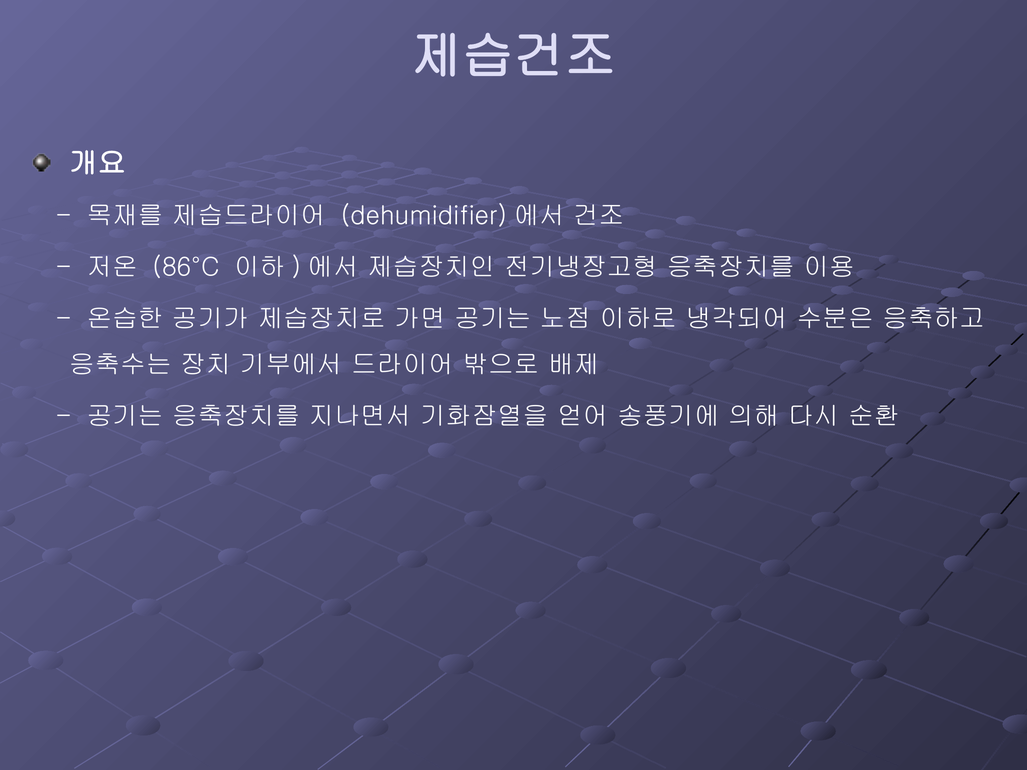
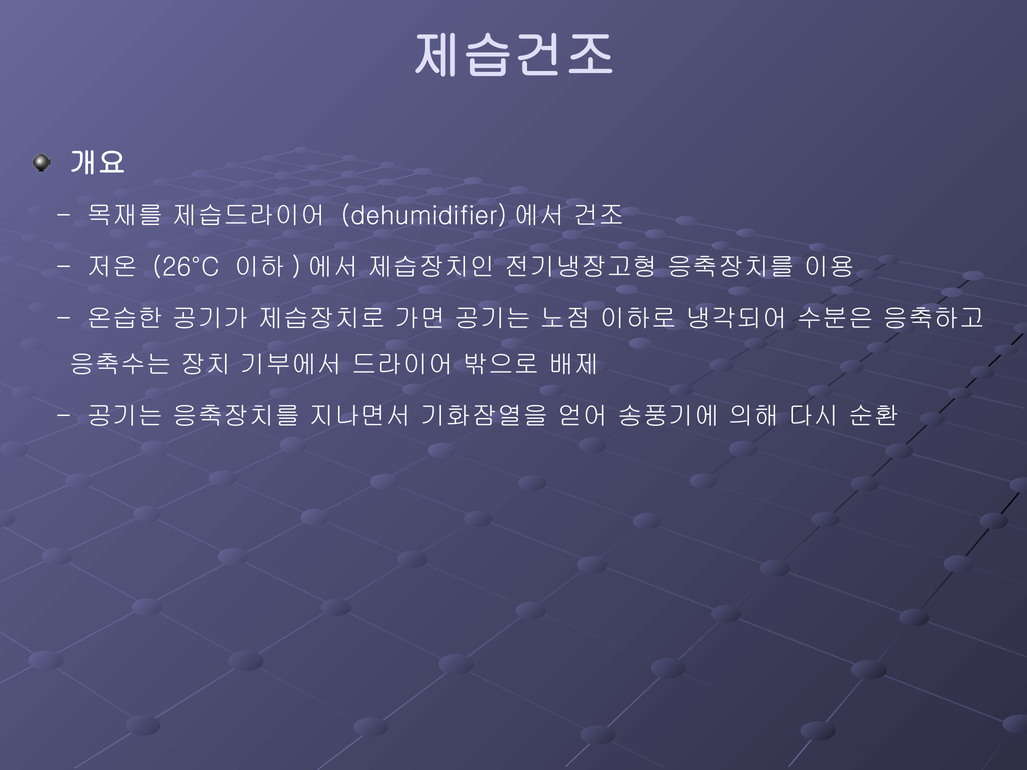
86°C: 86°C -> 26°C (186, 267)
